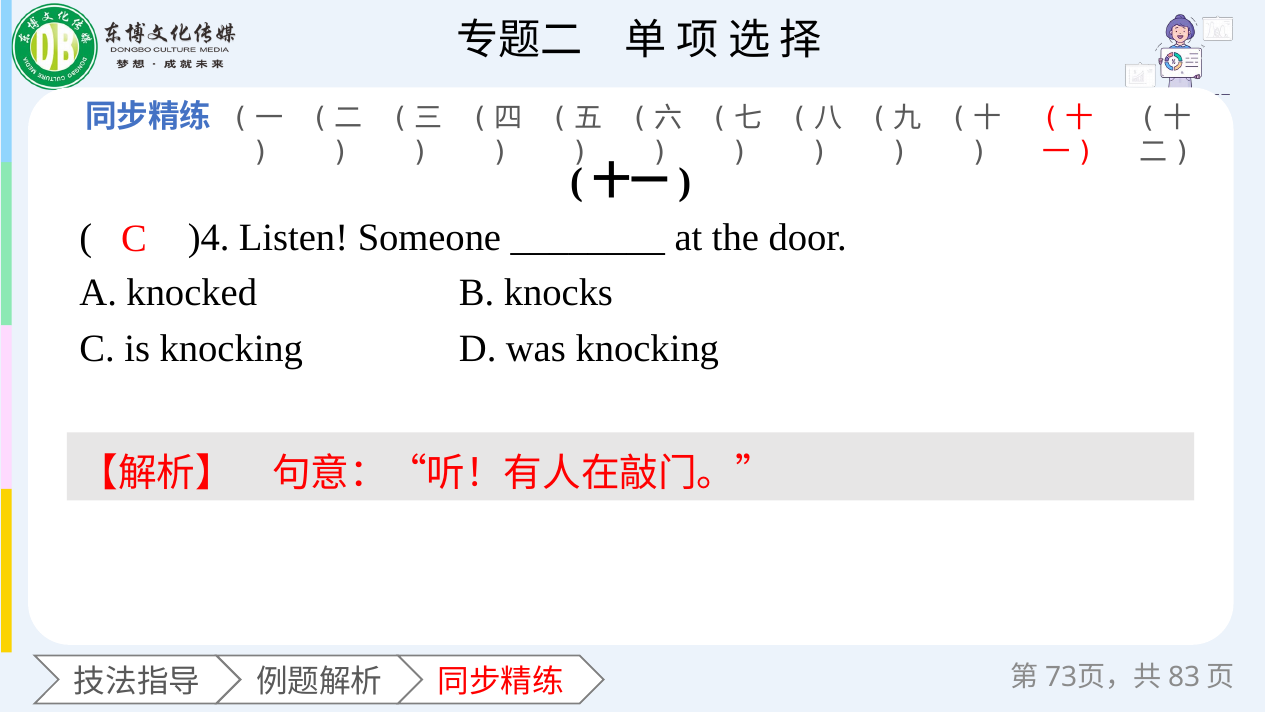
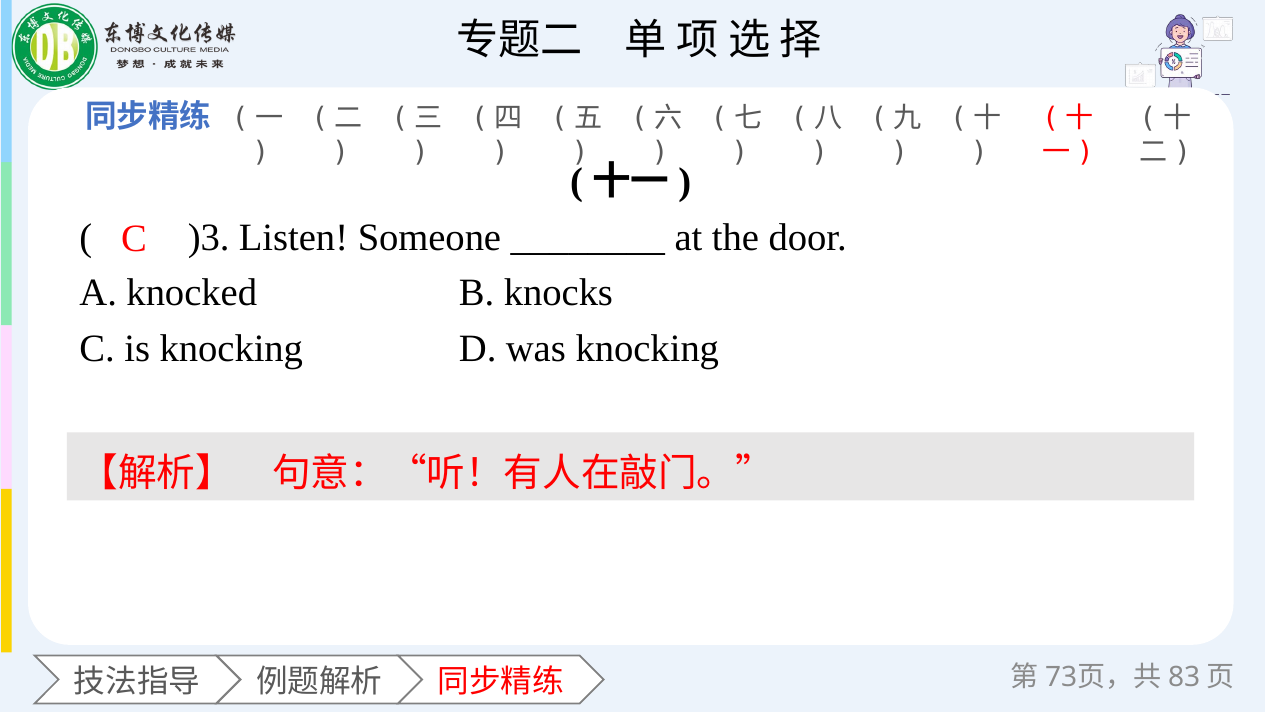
)4: )4 -> )3 (209, 237)
